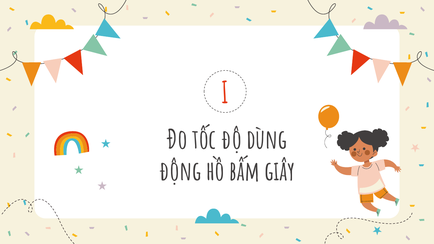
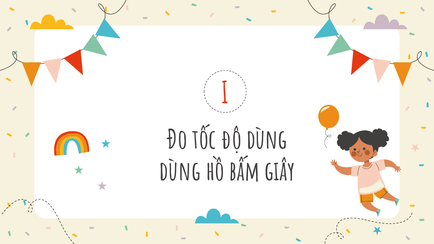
động: động -> dùng (180, 172)
